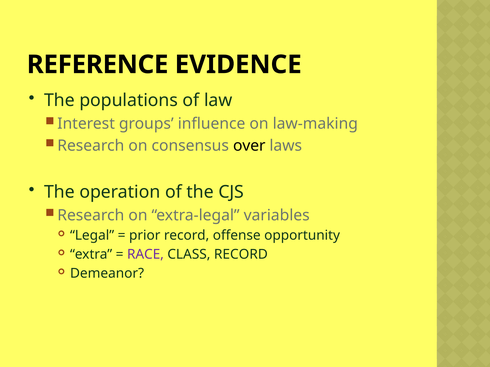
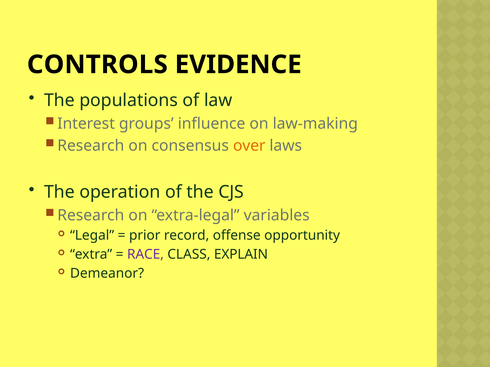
REFERENCE: REFERENCE -> CONTROLS (97, 65)
over colour: black -> orange (249, 146)
CLASS RECORD: RECORD -> EXPLAIN (241, 255)
